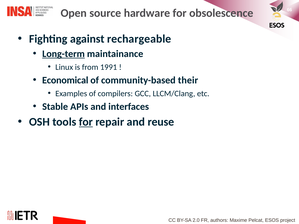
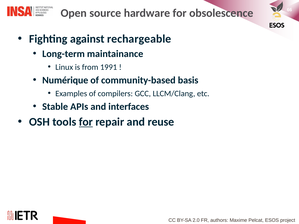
Long-term underline: present -> none (64, 54)
Economical: Economical -> Numérique (65, 80)
their: their -> basis (188, 80)
